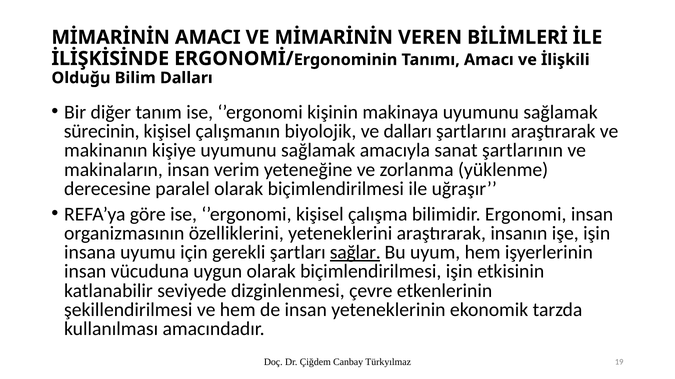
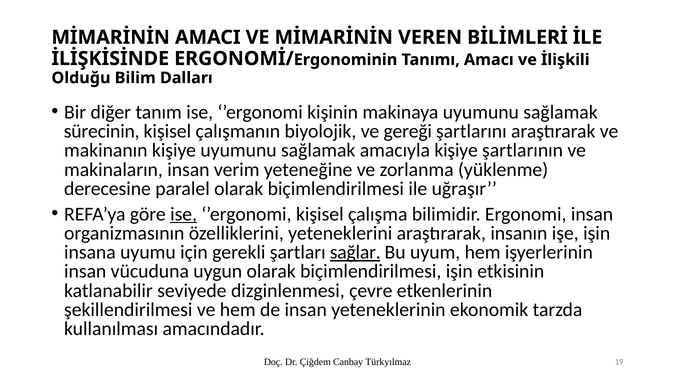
ve dalları: dalları -> gereği (408, 132)
amacıyla sanat: sanat -> kişiye (456, 151)
ise underline: none -> present (184, 215)
